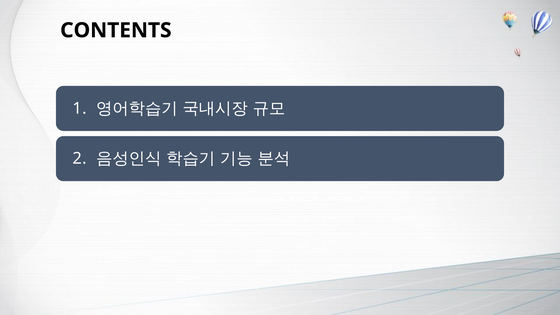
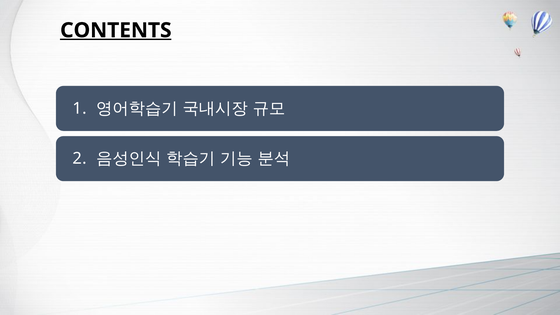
CONTENTS underline: none -> present (116, 30)
